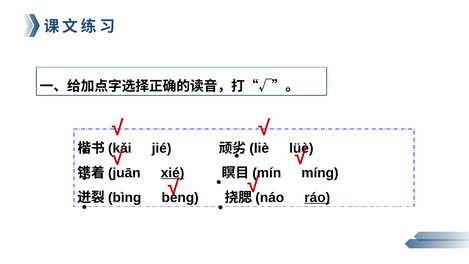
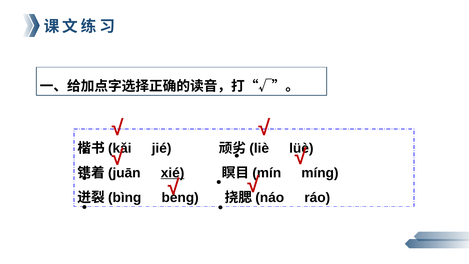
ráo underline: present -> none (317, 197)
